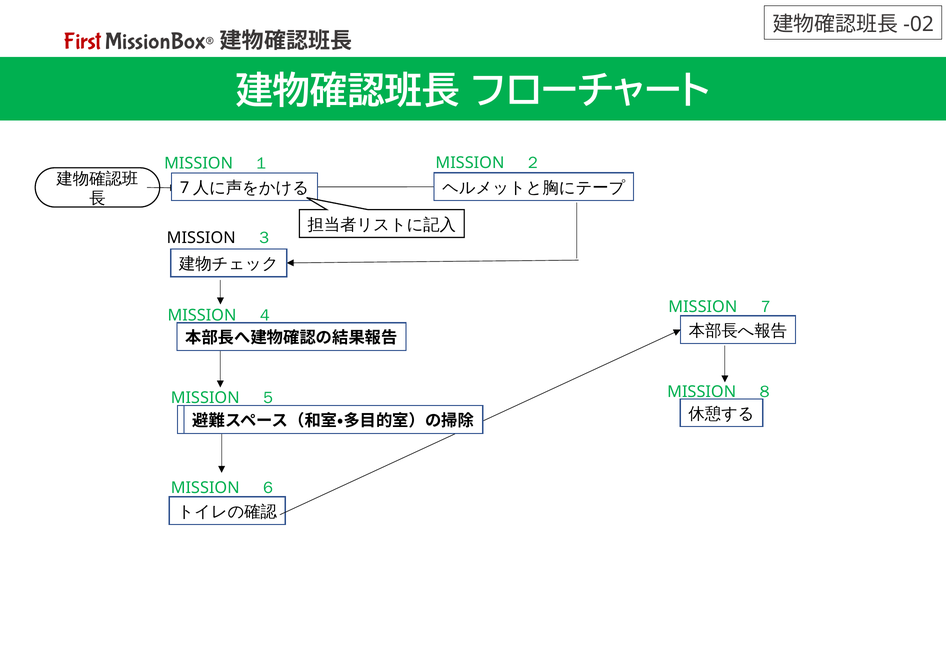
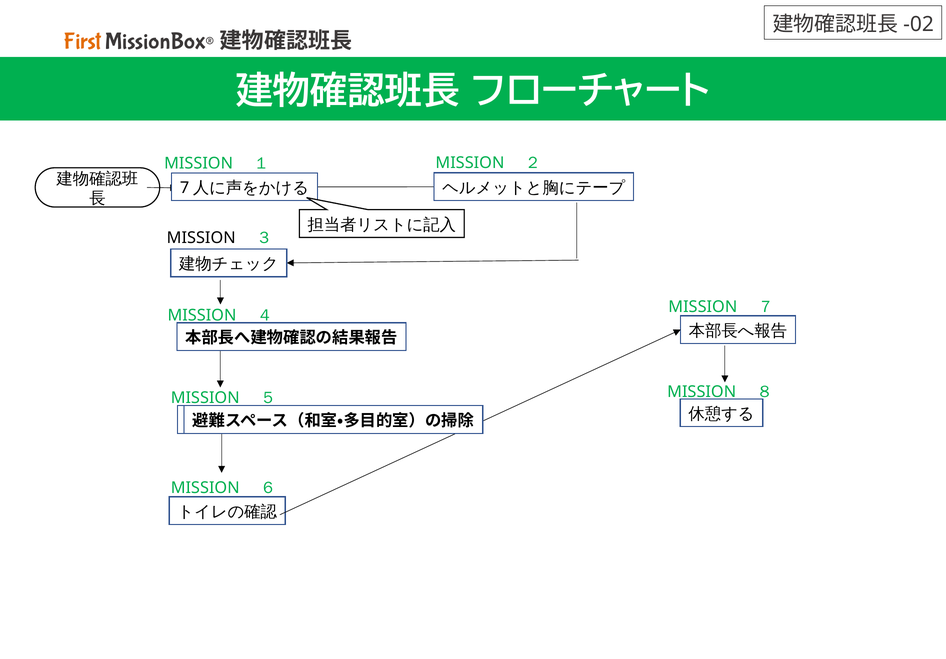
First colour: red -> orange (82, 41)
